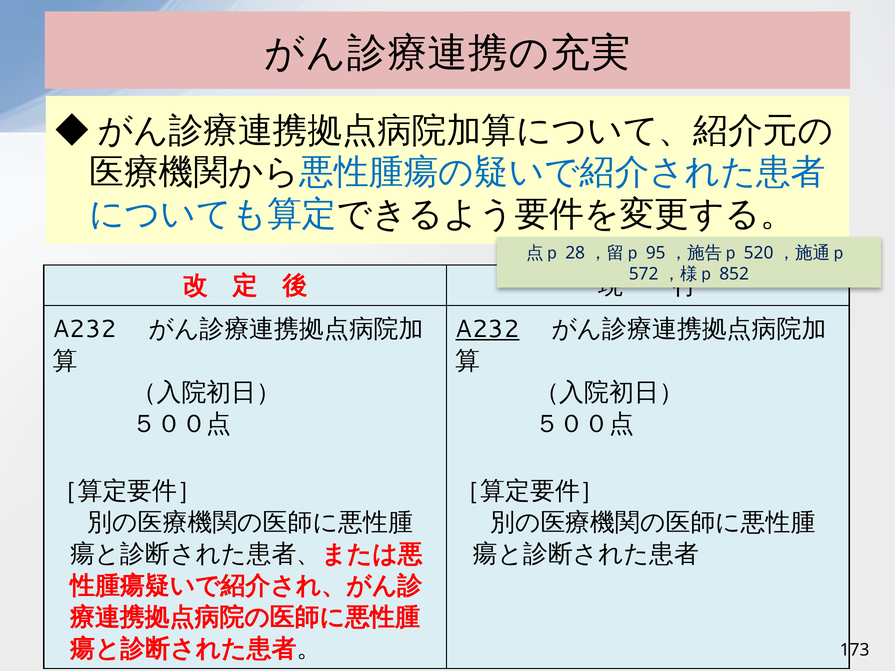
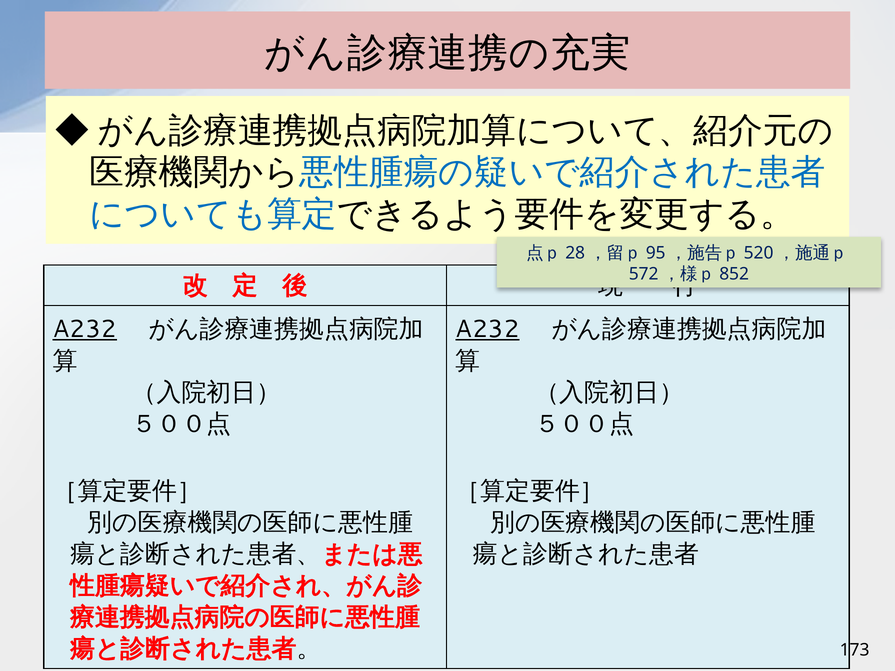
A232 underline: none -> present (85, 329)
